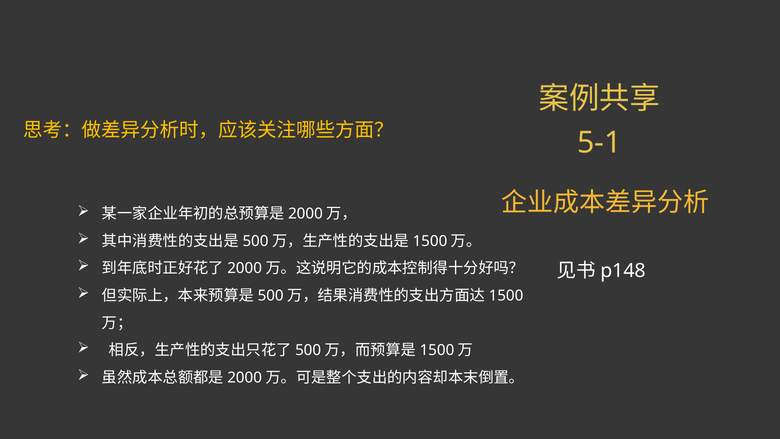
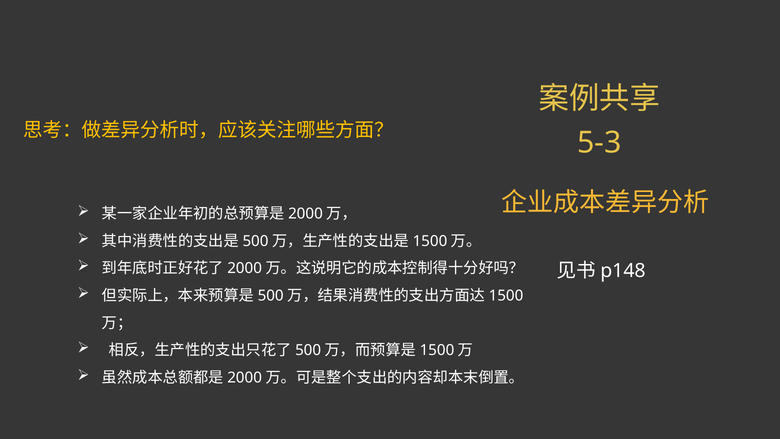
5-1: 5-1 -> 5-3 (599, 143)
